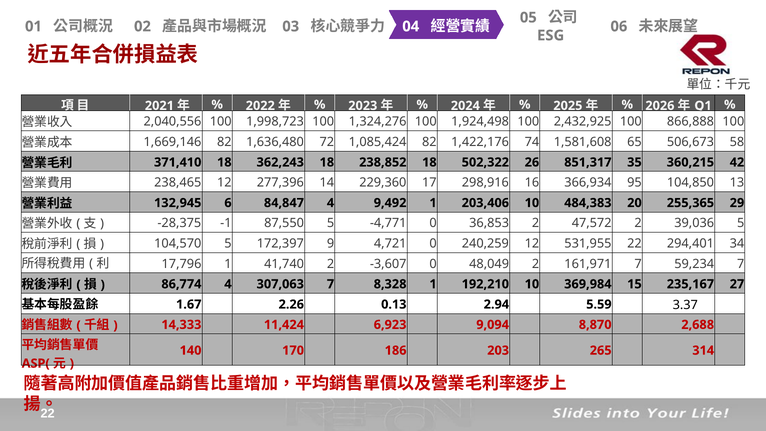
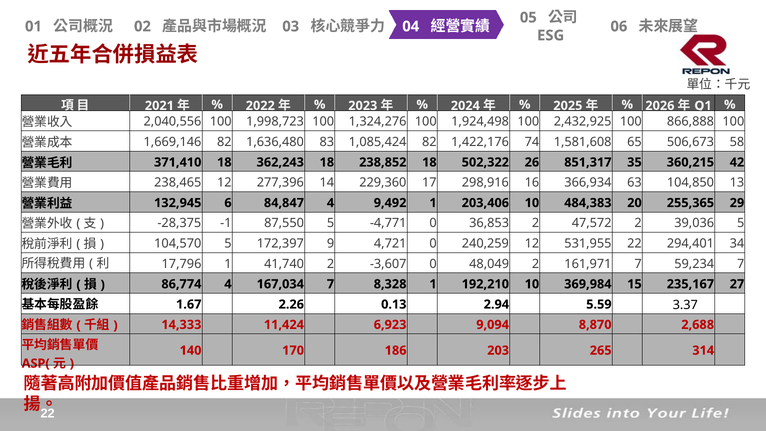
72: 72 -> 83 (327, 142)
95: 95 -> 63 (634, 183)
307,063: 307,063 -> 167,034 (280, 284)
